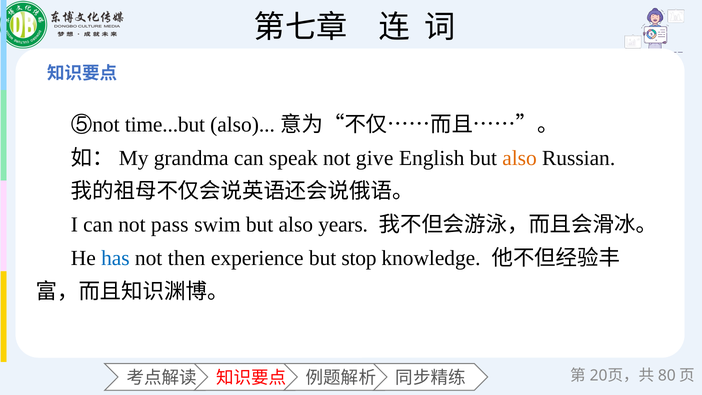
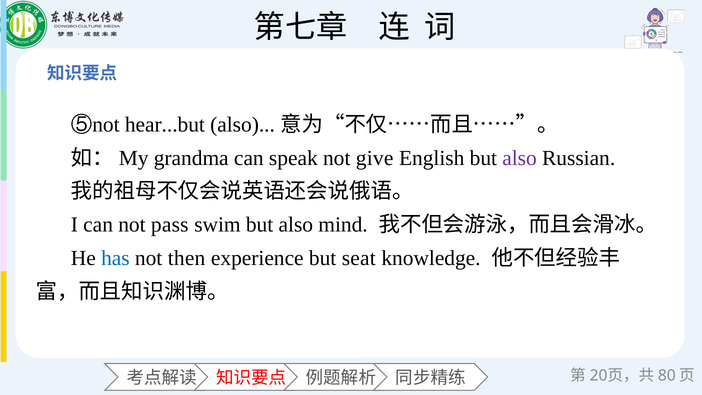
time...but: time...but -> hear...but (165, 124)
also colour: orange -> purple (520, 158)
years: years -> mind (343, 225)
stop: stop -> seat (359, 258)
